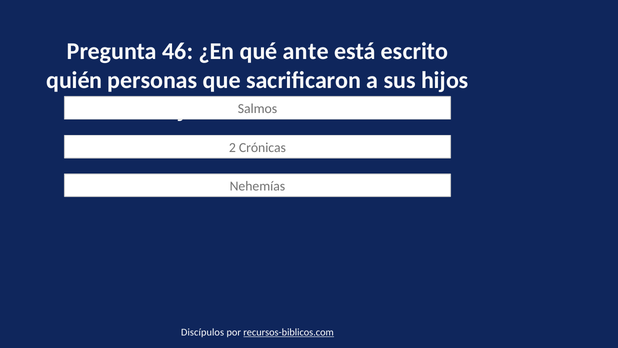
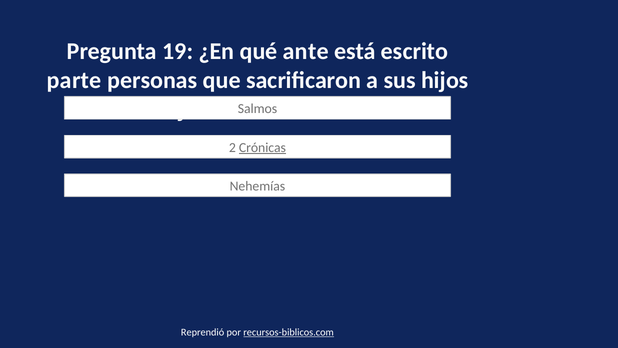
46: 46 -> 19 (178, 51)
quién: quién -> parte (74, 80)
Crónicas underline: none -> present (262, 147)
Discípulos: Discípulos -> Reprendió (203, 332)
